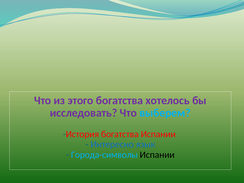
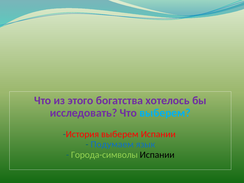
История богатства: богатства -> выберем (120, 134)
Интересно: Интересно -> Подумаем (112, 144)
Города-символы colour: light blue -> light green (104, 155)
